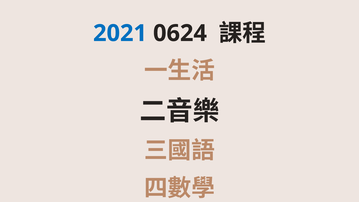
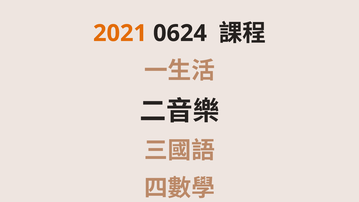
2021 colour: blue -> orange (120, 33)
